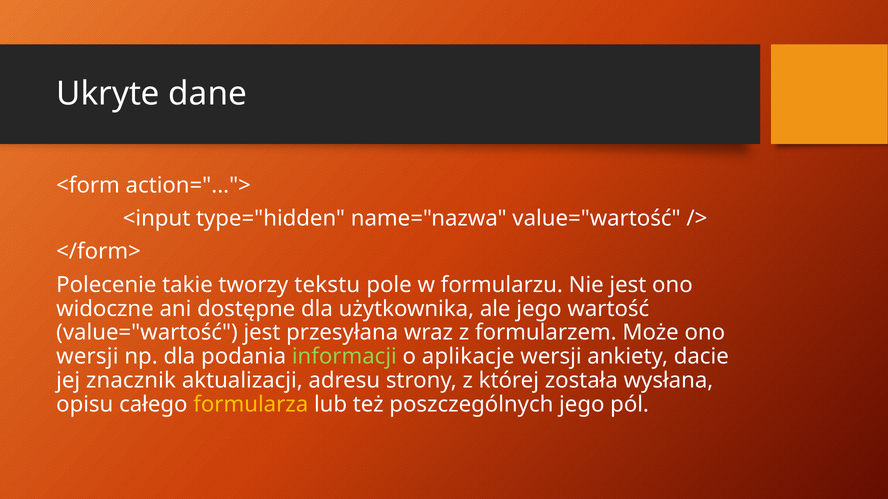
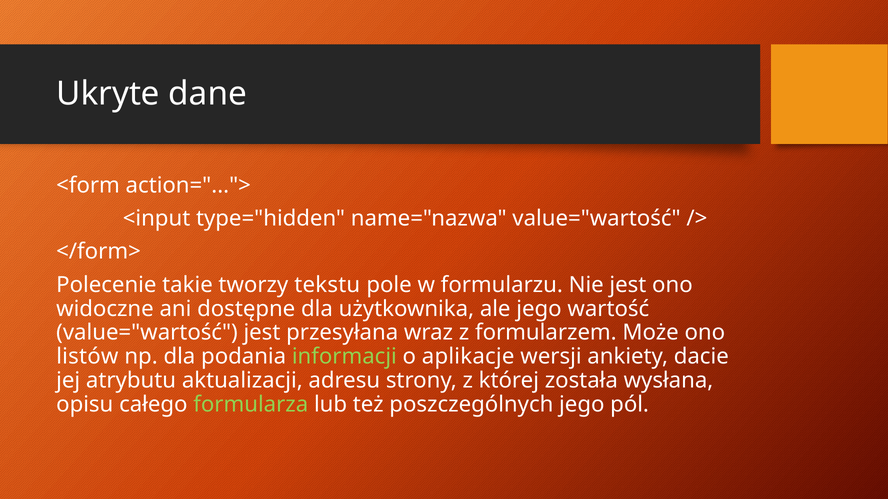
wersji: wersji -> listów (87, 357)
znacznik: znacznik -> atrybutu (131, 381)
formularza colour: yellow -> light green (251, 405)
